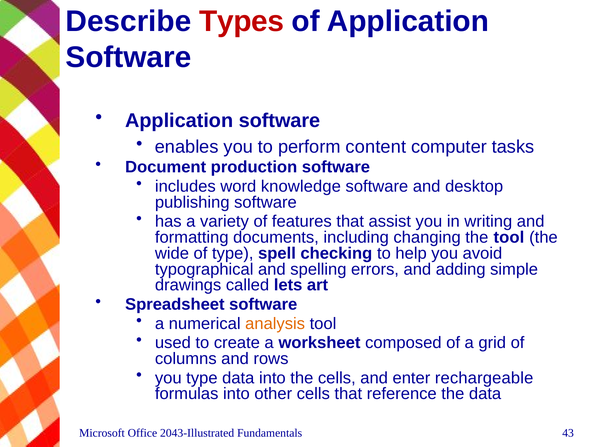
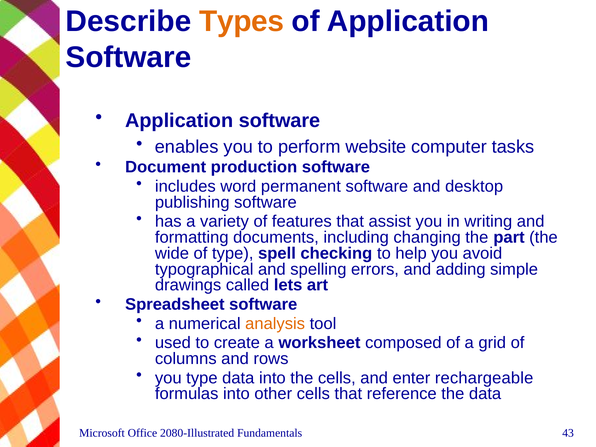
Types colour: red -> orange (242, 21)
content: content -> website (376, 147)
knowledge: knowledge -> permanent (301, 186)
the tool: tool -> part (509, 237)
2043-Illustrated: 2043-Illustrated -> 2080-Illustrated (197, 433)
